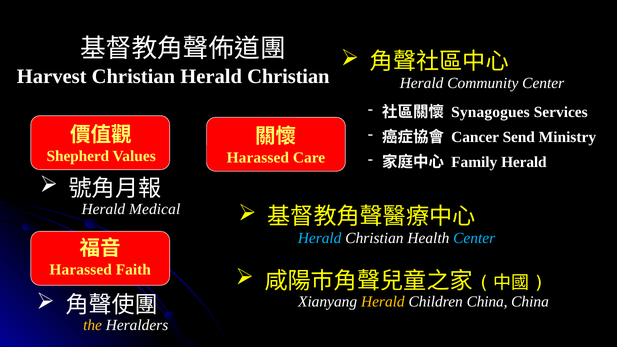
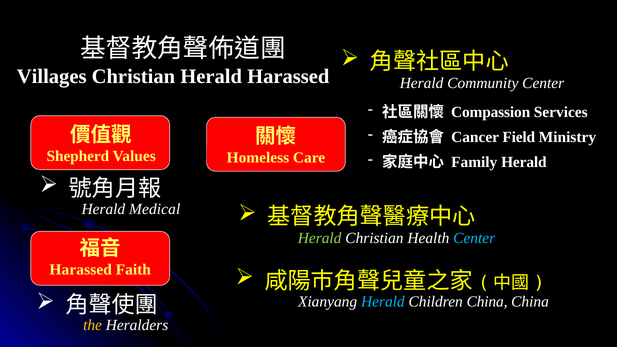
Harvest: Harvest -> Villages (52, 76)
Christian Herald Christian: Christian -> Harassed (288, 76)
Synagogues: Synagogues -> Compassion (491, 112)
Send: Send -> Field (519, 137)
Harassed: Harassed -> Homeless (258, 158)
Herald colour: light blue -> light green (320, 238)
Herald colour: yellow -> light blue (383, 302)
